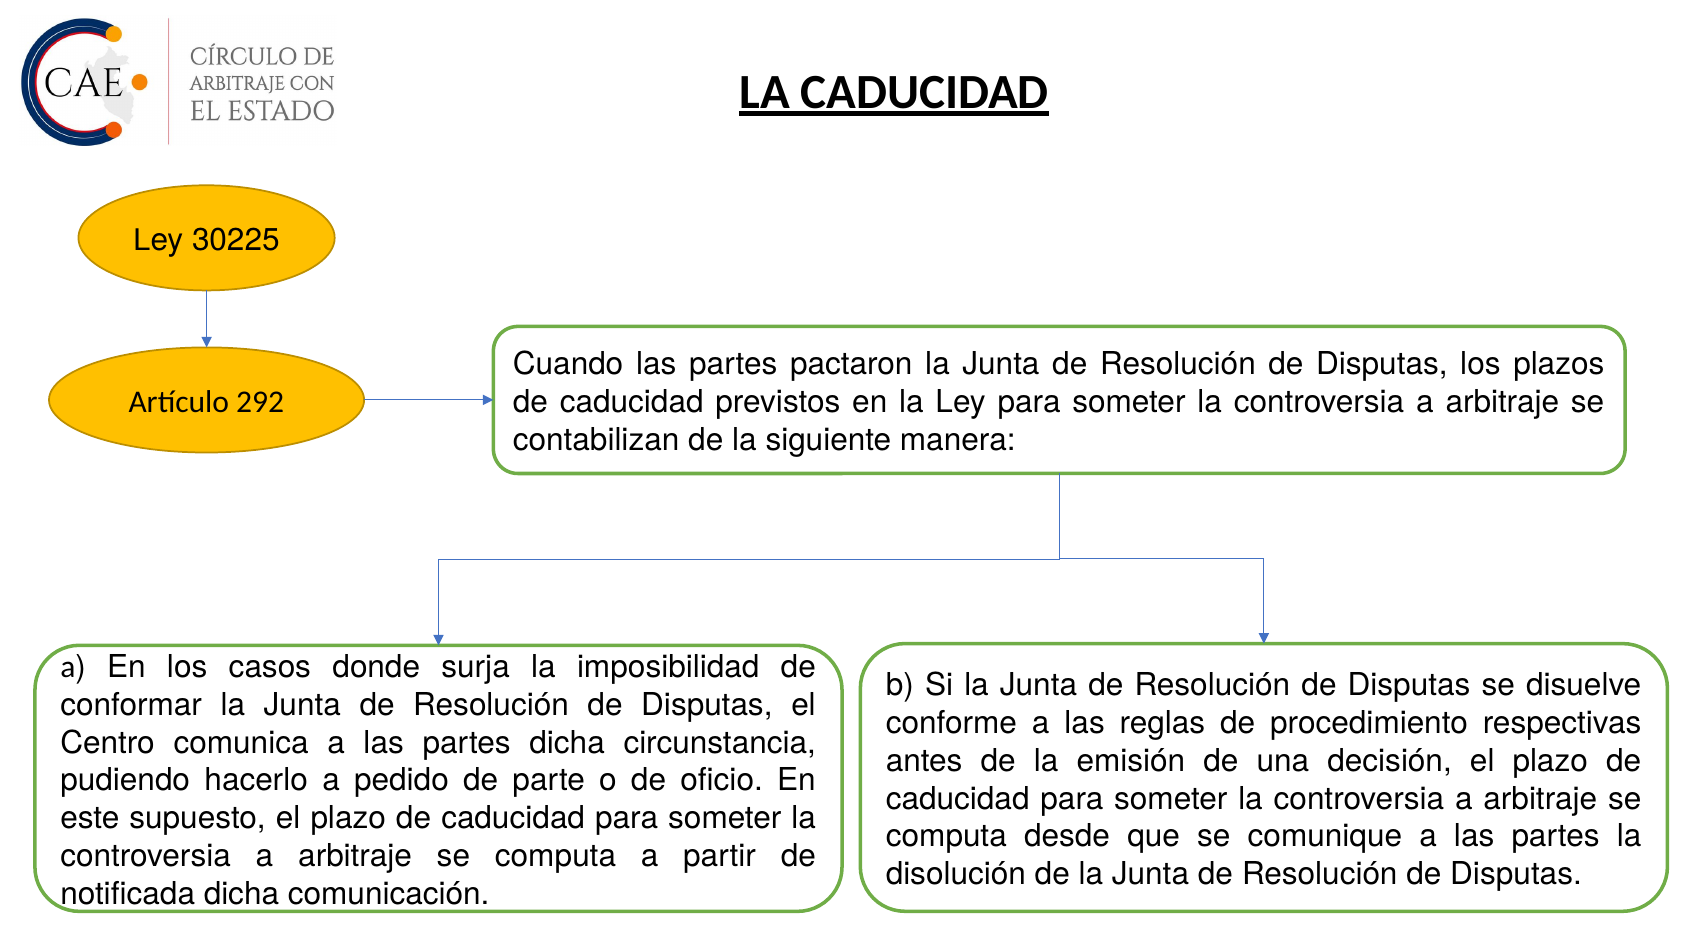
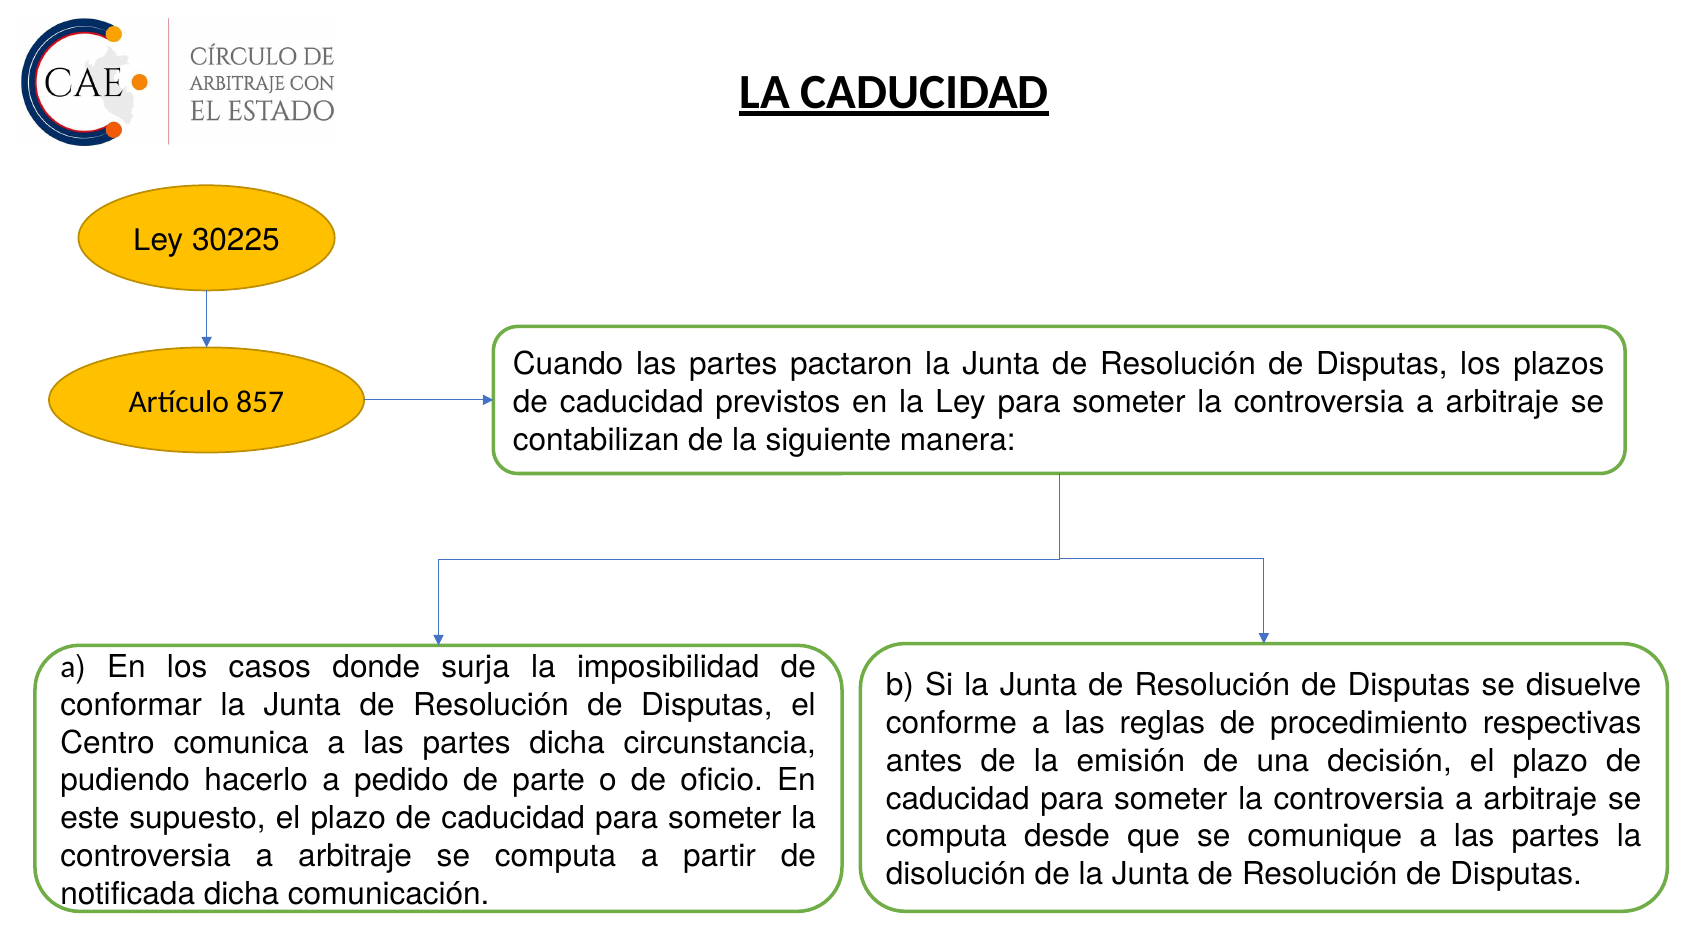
292: 292 -> 857 (260, 402)
